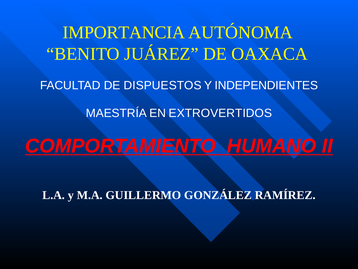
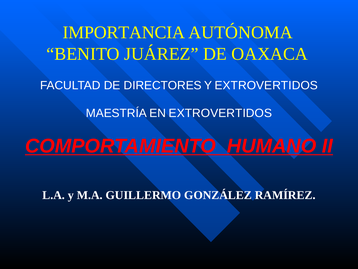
DISPUESTOS: DISPUESTOS -> DIRECTORES (163, 85)
Y INDEPENDIENTES: INDEPENDIENTES -> EXTROVERTIDOS (266, 85)
